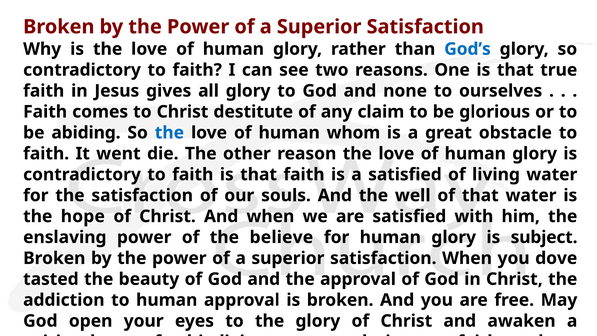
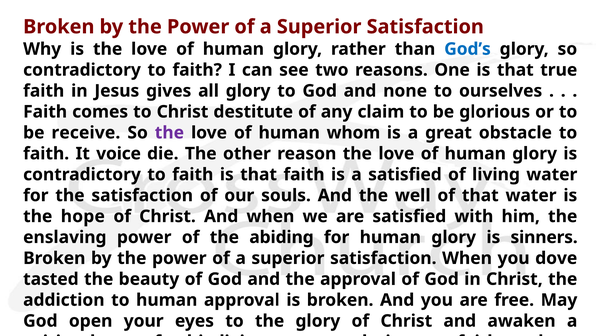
abiding: abiding -> receive (86, 133)
the colour: blue -> purple (169, 133)
went: went -> voice (119, 154)
believe: believe -> abiding (282, 237)
subject: subject -> sinners (544, 237)
